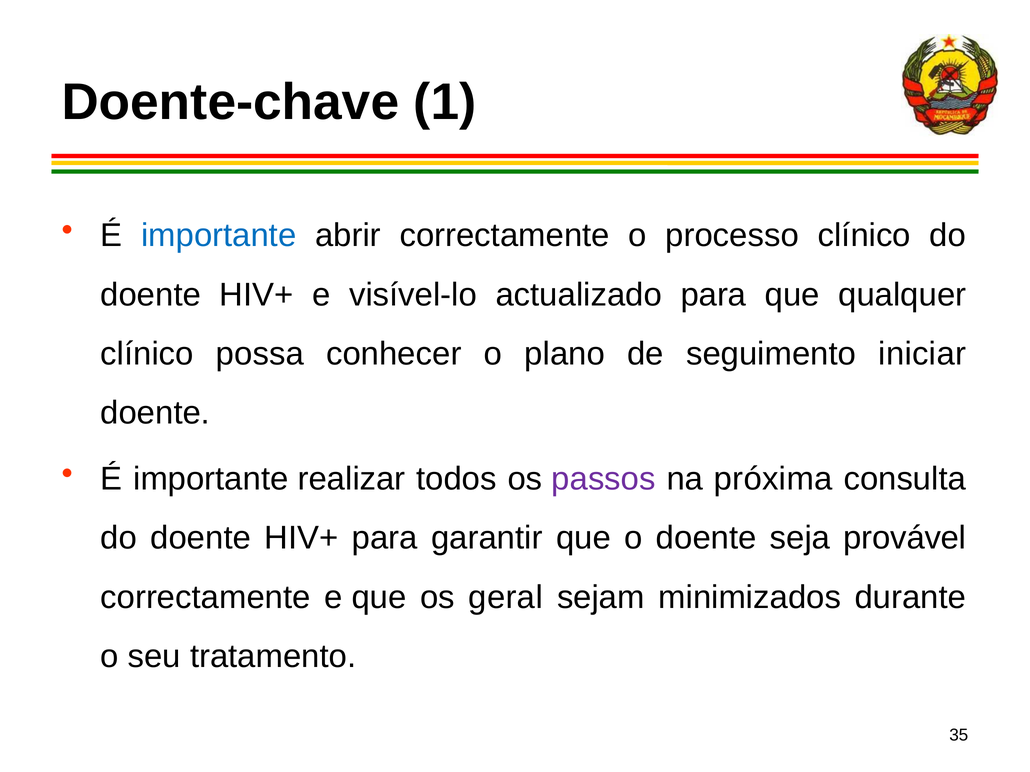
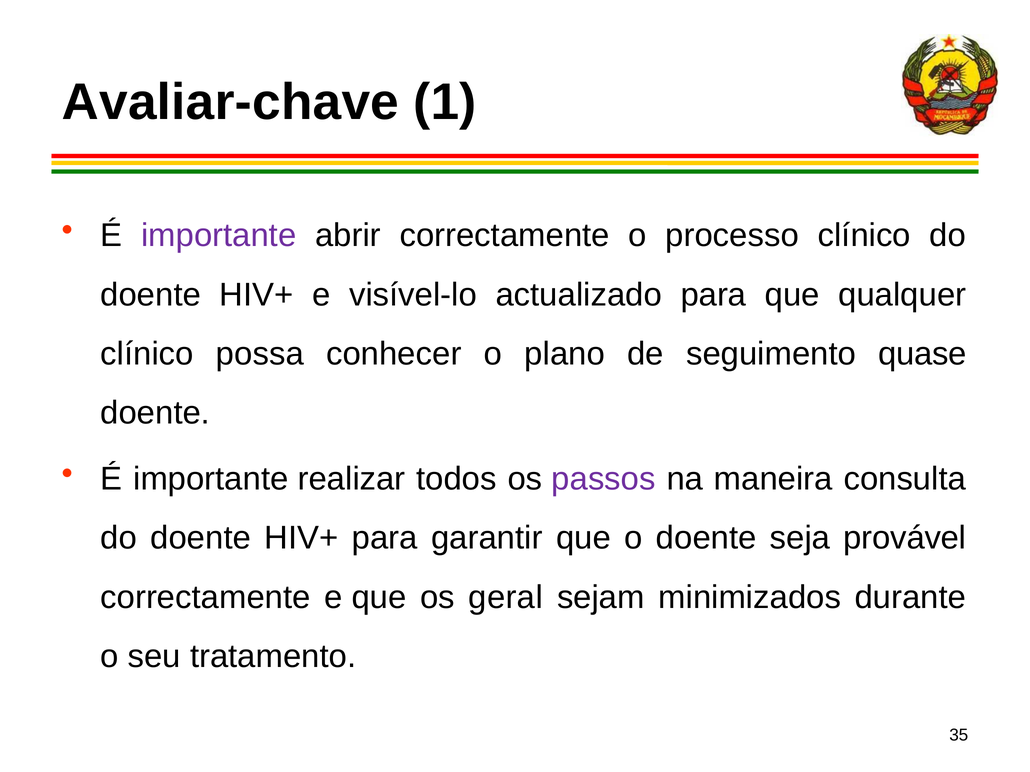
Doente-chave: Doente-chave -> Avaliar-chave (230, 102)
importante colour: blue -> purple (219, 236)
iniciar: iniciar -> quase (923, 354)
próxima: próxima -> maneira (773, 479)
